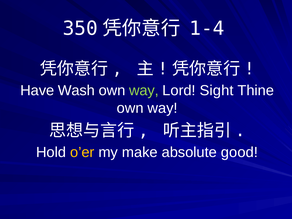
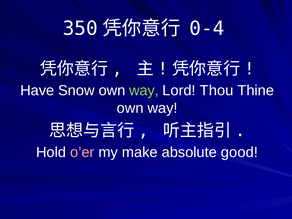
1-4: 1-4 -> 0-4 (207, 28)
Wash: Wash -> Snow (76, 91)
Sight: Sight -> Thou (217, 91)
o’er colour: yellow -> pink (82, 152)
